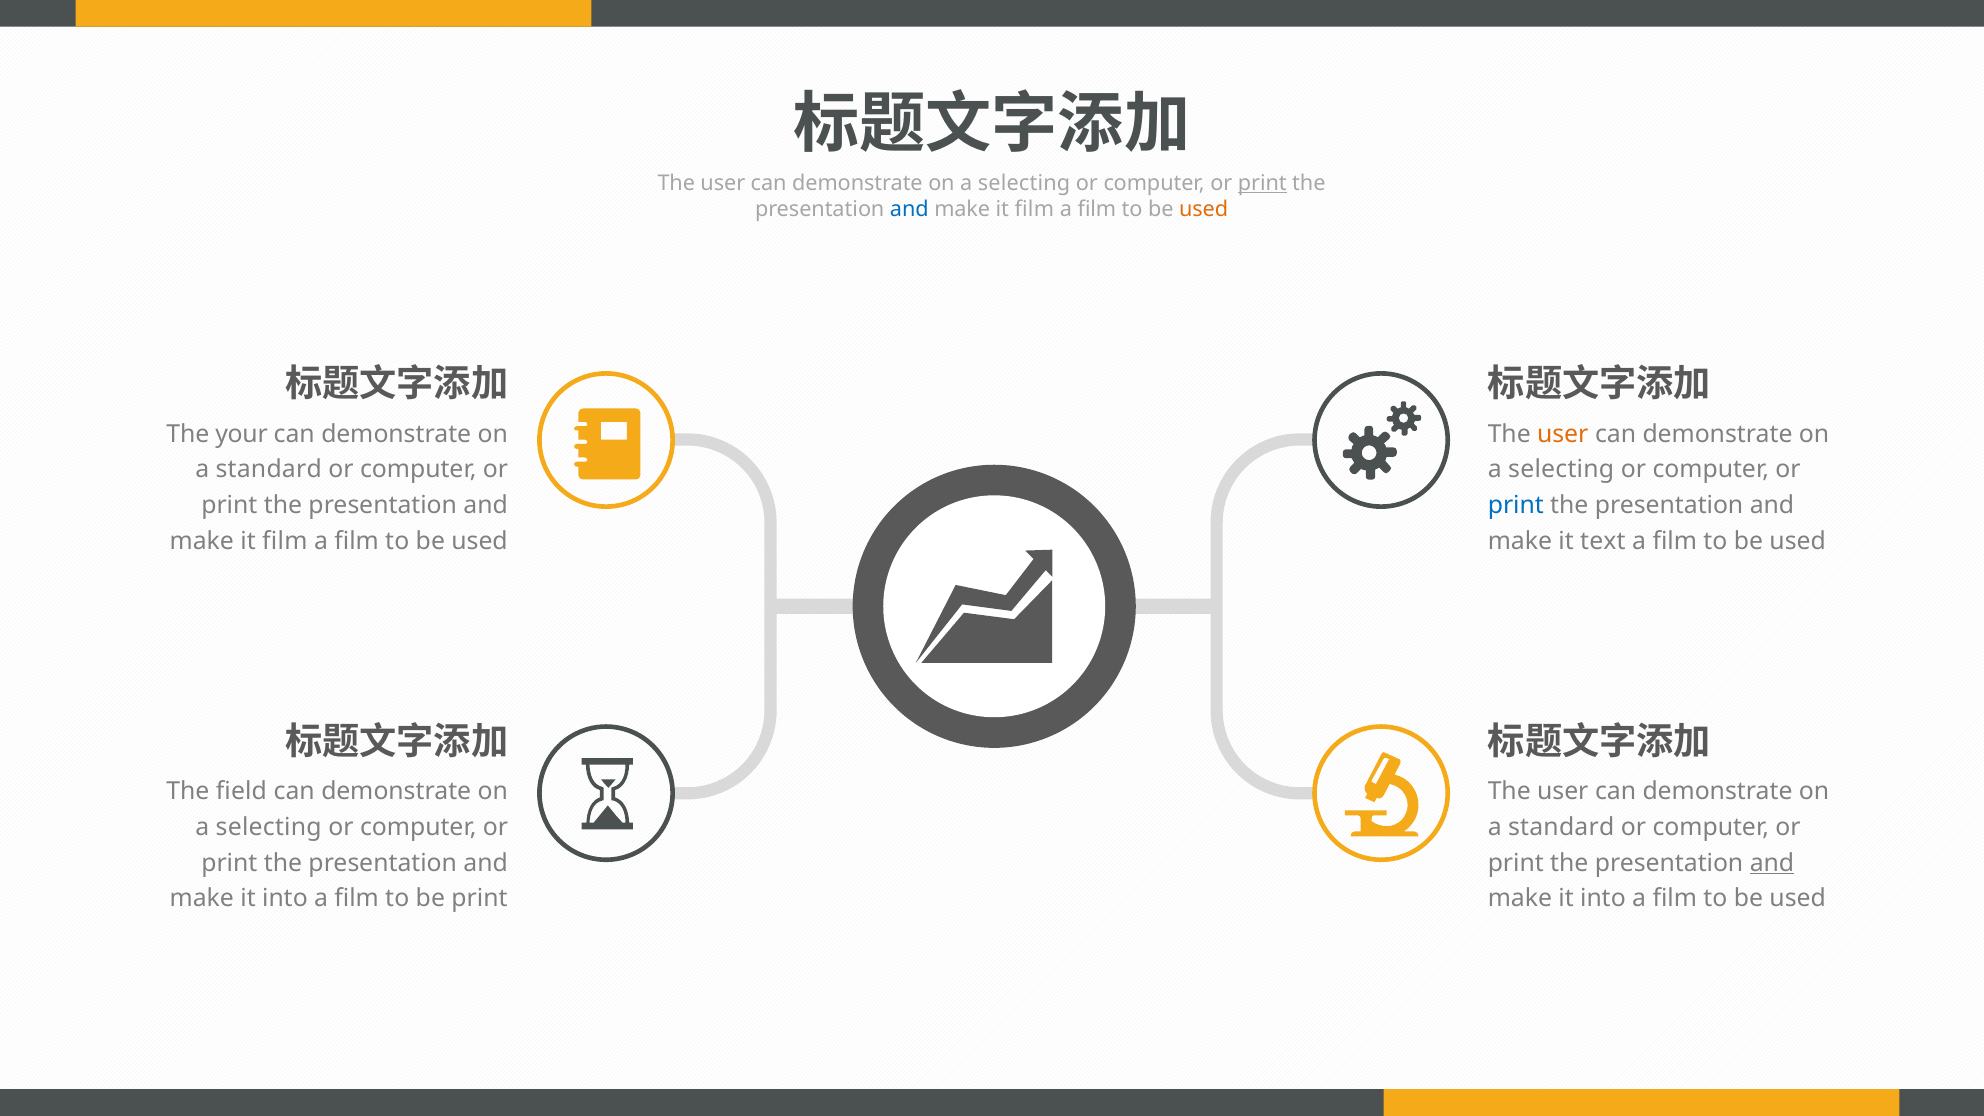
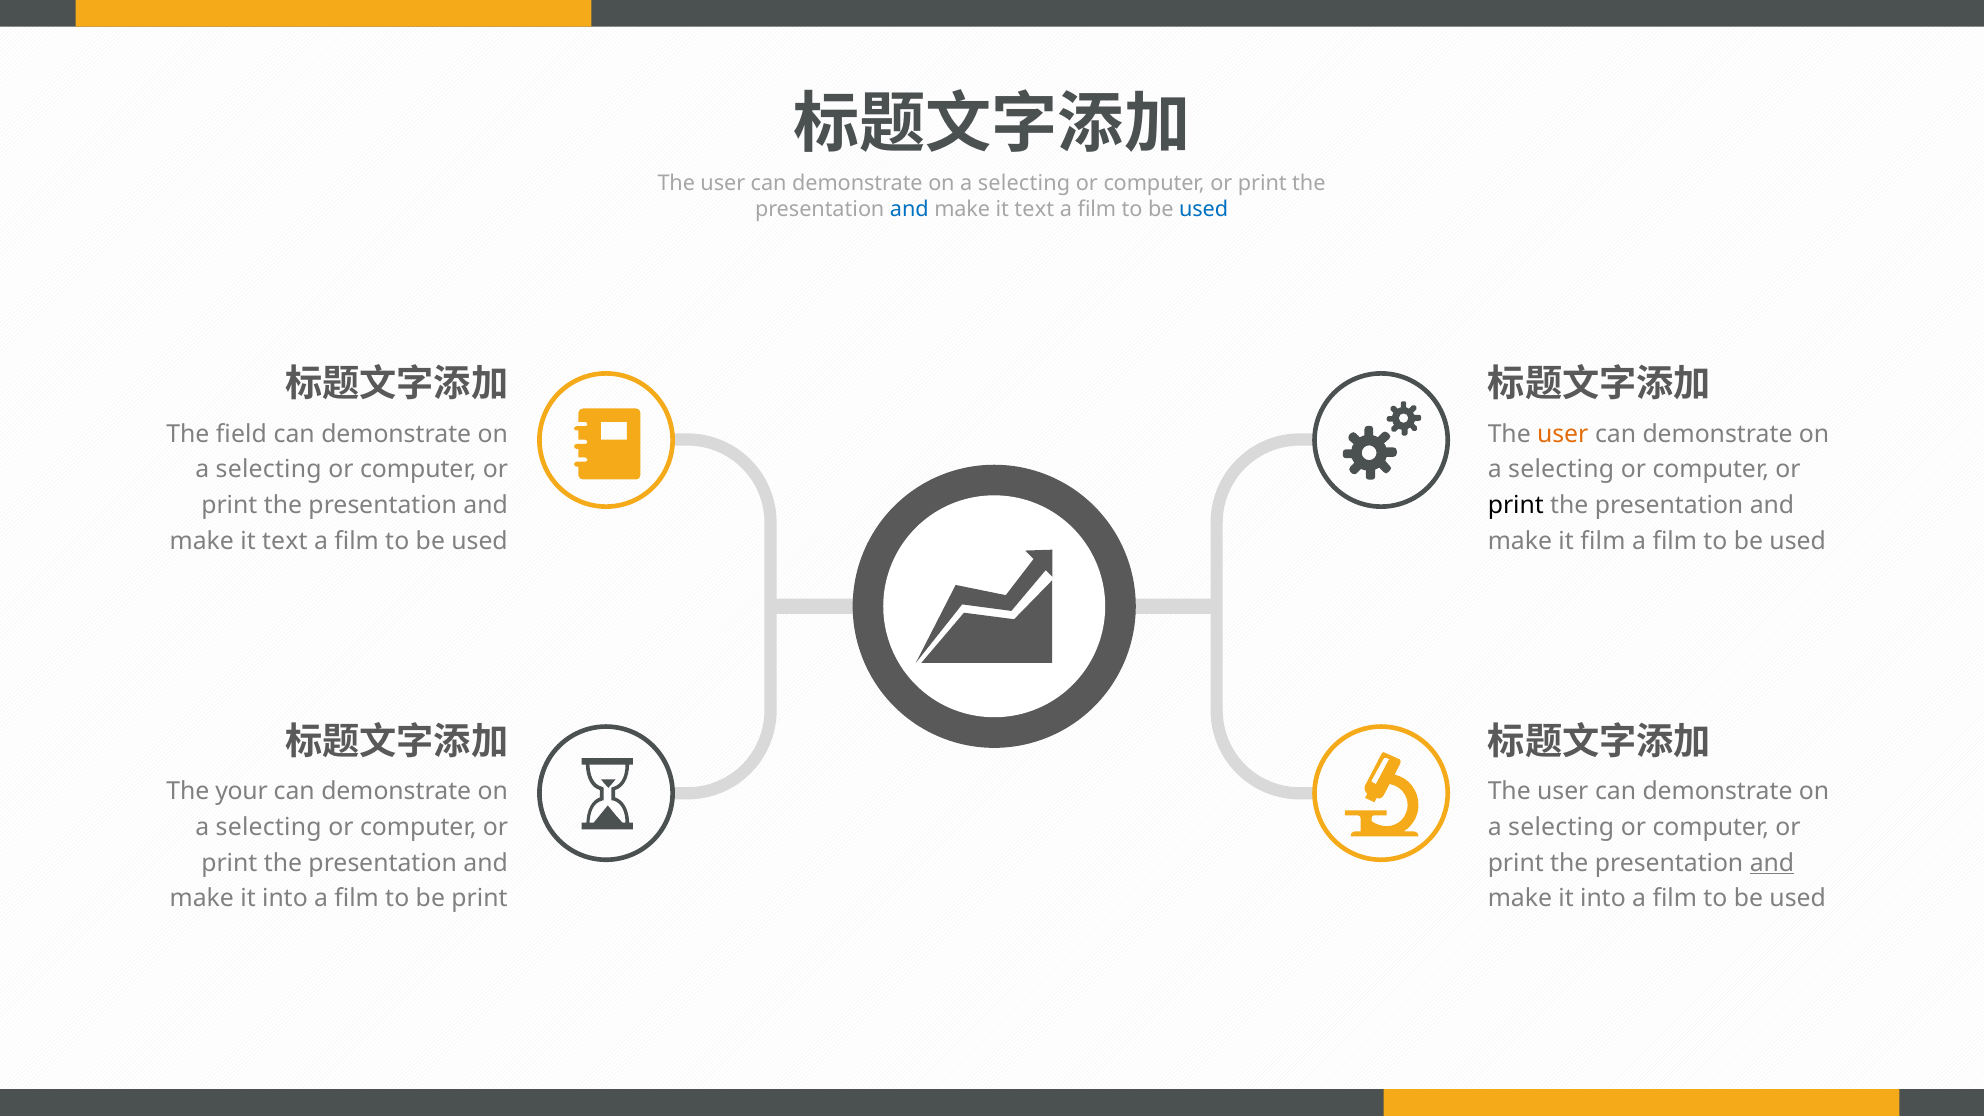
print underline: present -> none (1262, 183)
film: film -> text (1034, 209)
used colour: orange -> blue (1204, 209)
your: your -> field (241, 434)
standard: standard -> selecting (269, 470)
print colour: blue -> black (1516, 505)
film: film -> text (285, 541)
it text: text -> film (1603, 541)
field: field -> your (242, 792)
standard: standard -> selecting (1561, 827)
